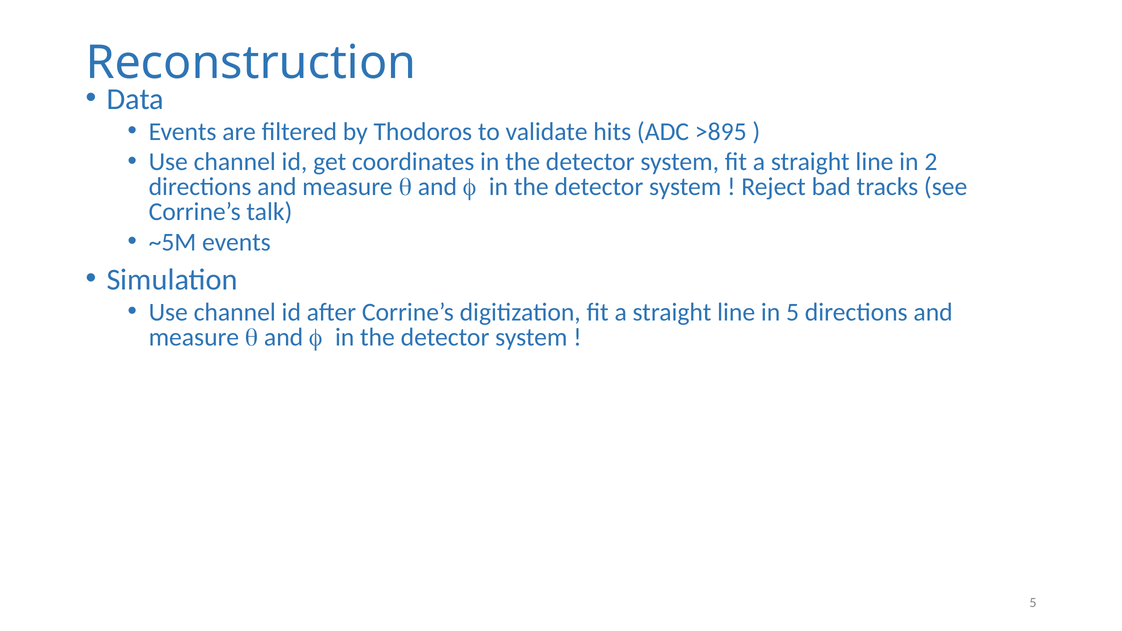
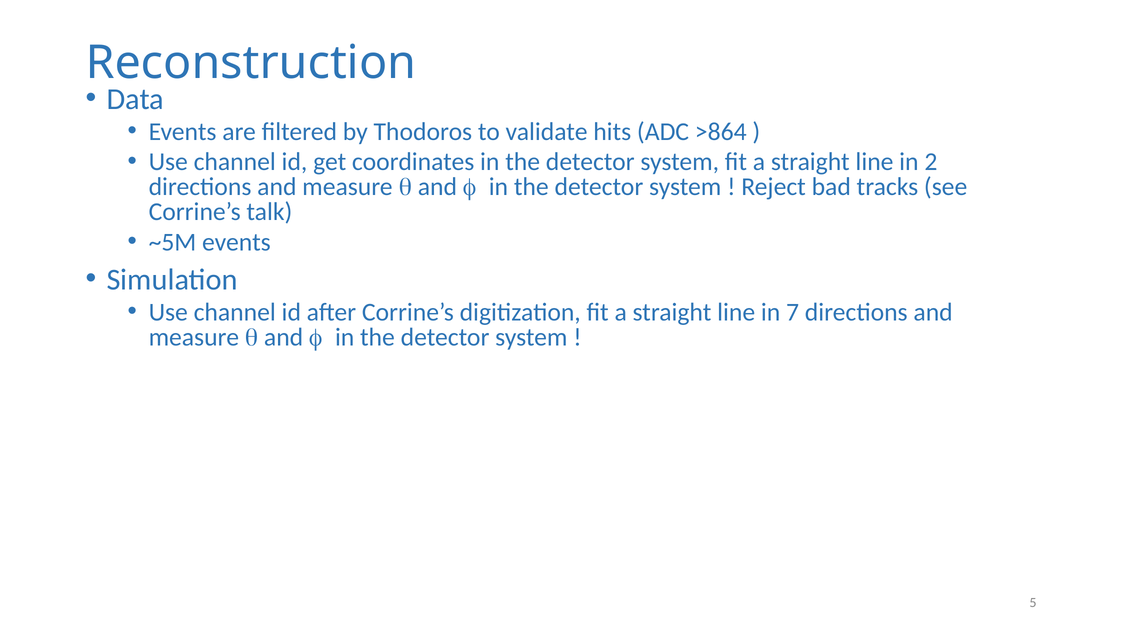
>895: >895 -> >864 (721, 132)
in 5: 5 -> 7 (793, 312)
